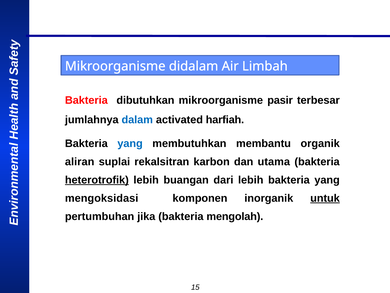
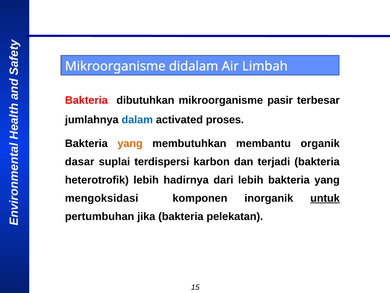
harfiah: harfiah -> proses (225, 120)
yang colour: blue -> orange (130, 143)
aliran: aliran -> dasar (80, 161)
rekalsitran: rekalsitran -> terdispersi (162, 161)
utama: utama -> terjadi (274, 161)
heterotrofik underline: present -> none (97, 180)
buangan: buangan -> hadirnya (186, 180)
mengolah: mengolah -> pelekatan (235, 216)
